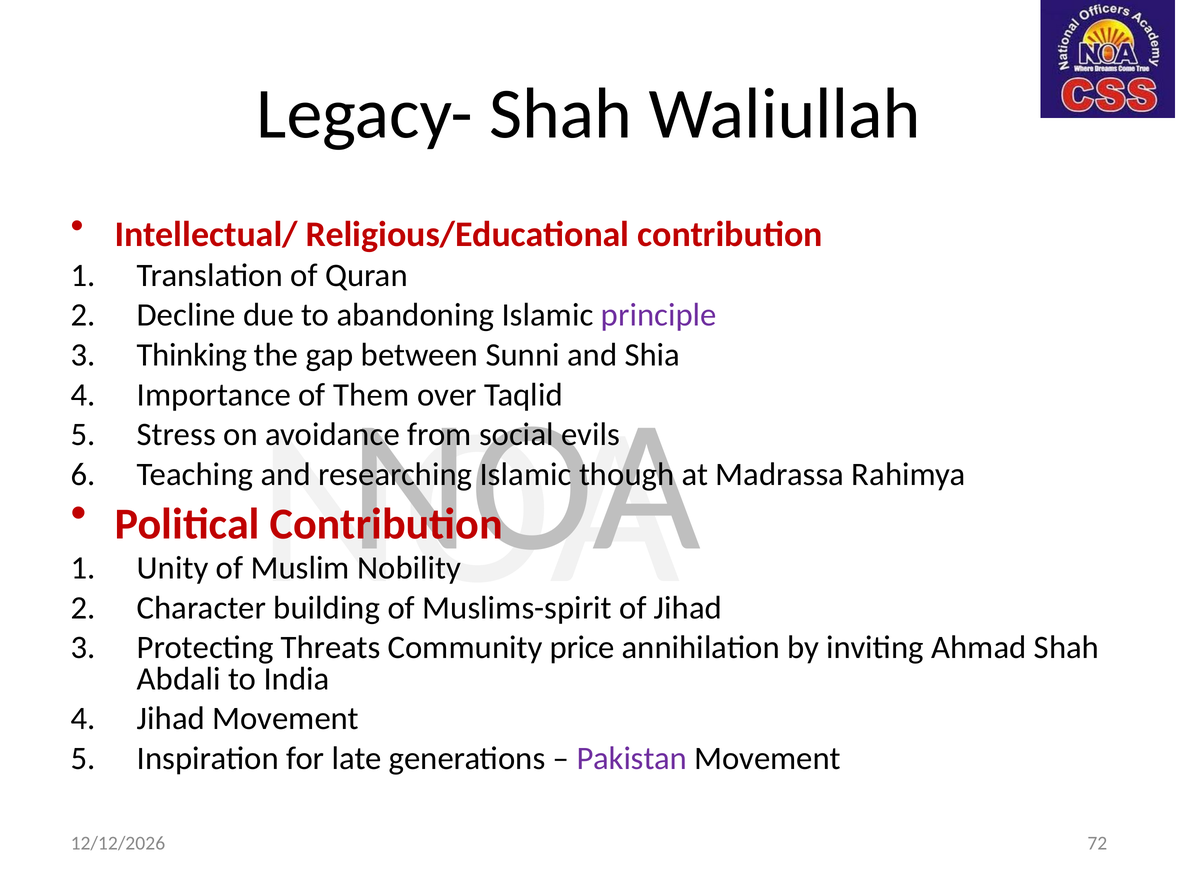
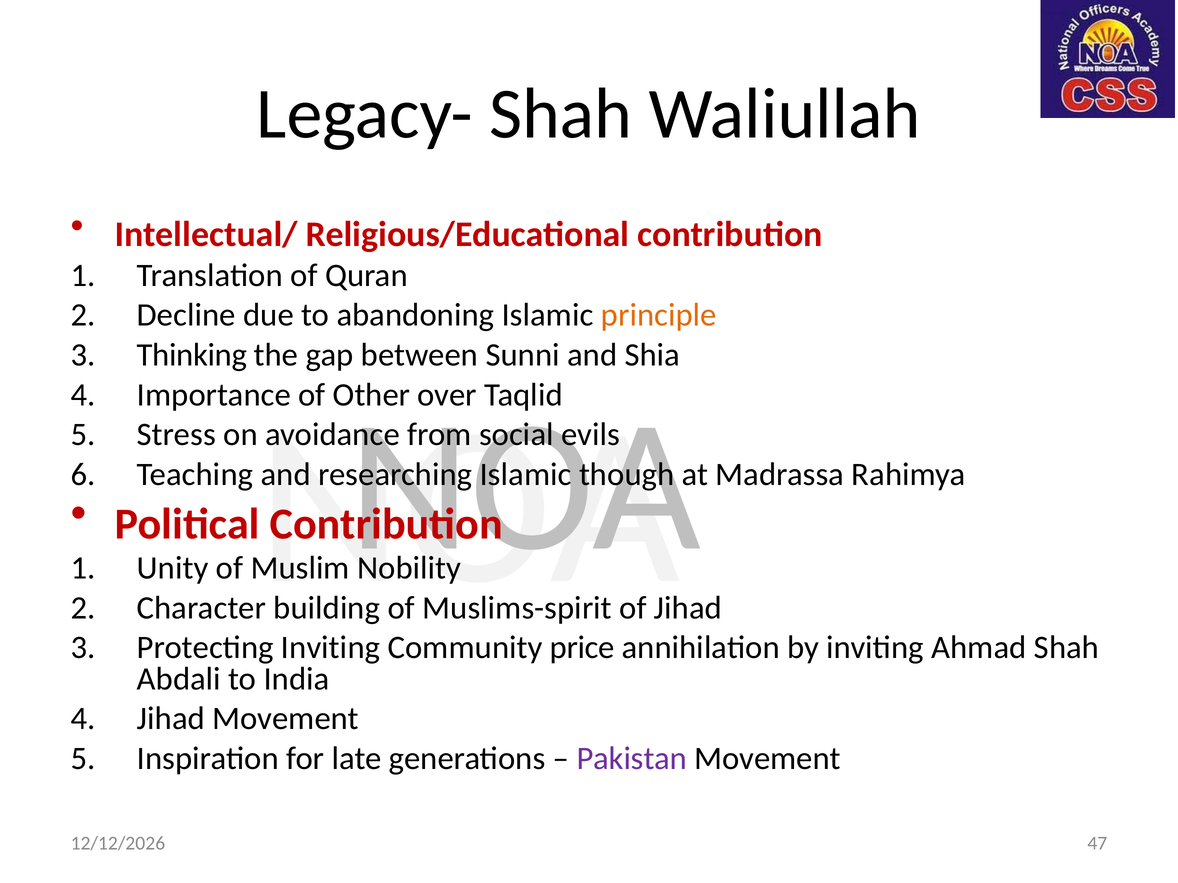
principle colour: purple -> orange (659, 315)
Them: Them -> Other (372, 395)
Protecting Threats: Threats -> Inviting (331, 648)
72: 72 -> 47 (1097, 844)
